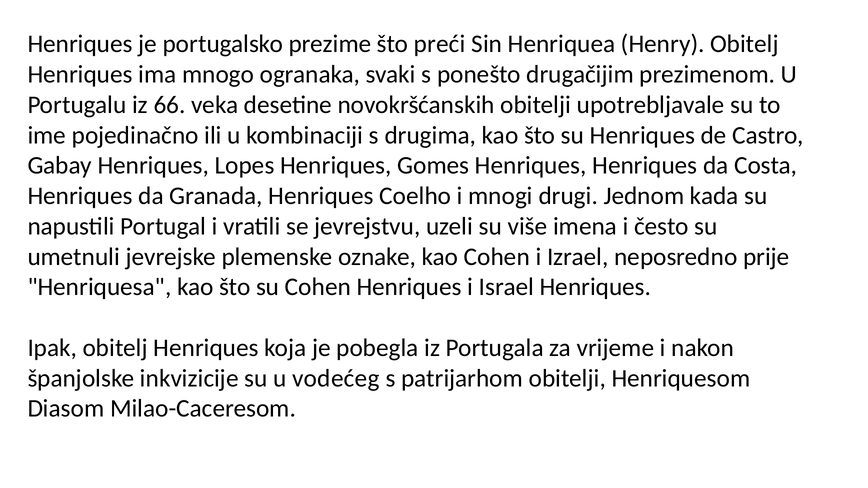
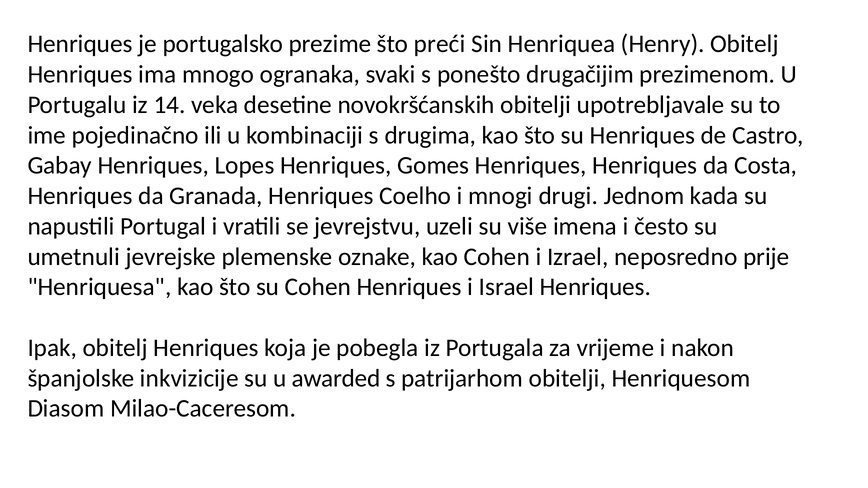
66: 66 -> 14 (170, 105)
vodećeg: vodećeg -> awarded (336, 378)
